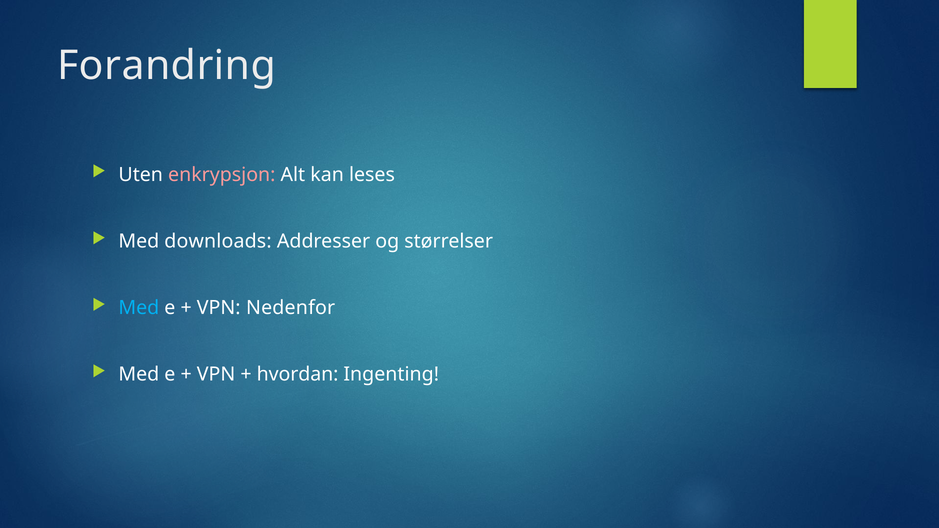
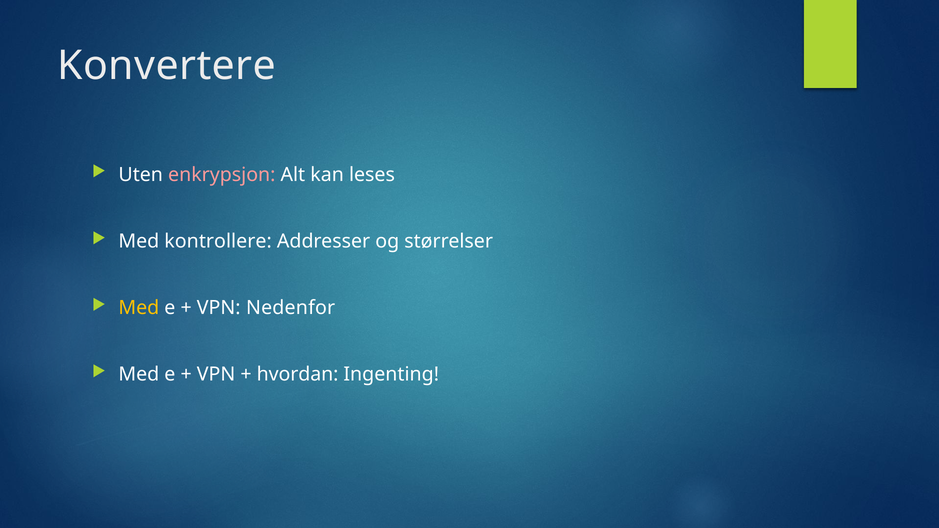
Forandring: Forandring -> Konvertere (167, 66)
downloads: downloads -> kontrollere (218, 241)
Med colour: light blue -> yellow (139, 308)
